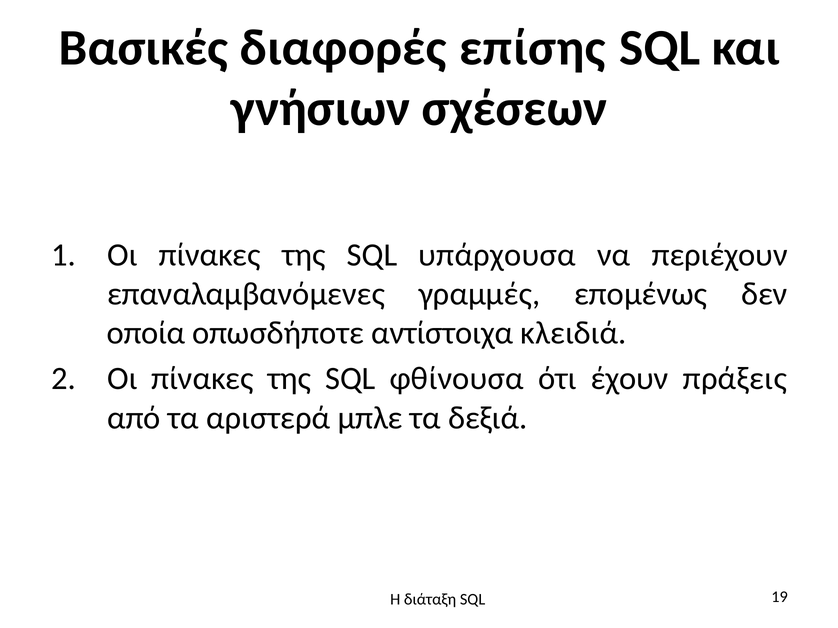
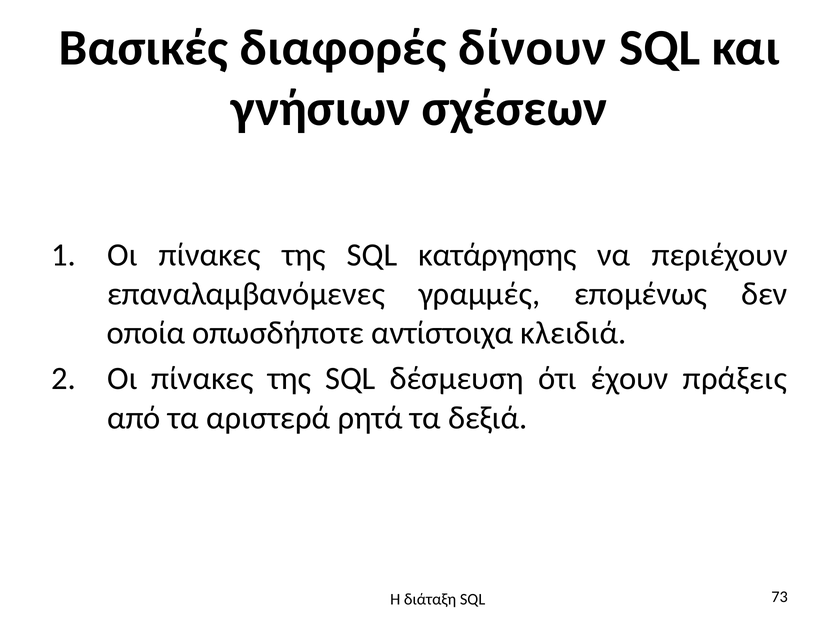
επίσης: επίσης -> δίνουν (532, 48)
υπάρχουσα: υπάρχουσα -> κατάργησης (497, 255)
φθίνουσα: φθίνουσα -> δέσμευση (457, 379)
μπλε: μπλε -> ρητά (370, 418)
19: 19 -> 73 (780, 598)
